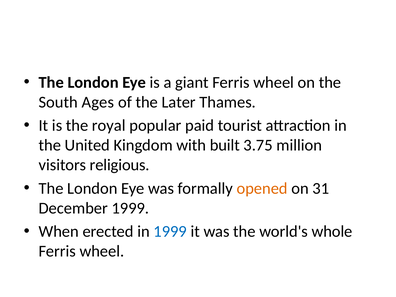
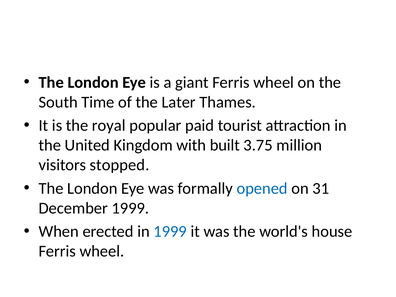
Ages: Ages -> Time (98, 102)
religious: religious -> stopped (120, 165)
opened colour: orange -> blue (262, 188)
whole: whole -> house (332, 232)
